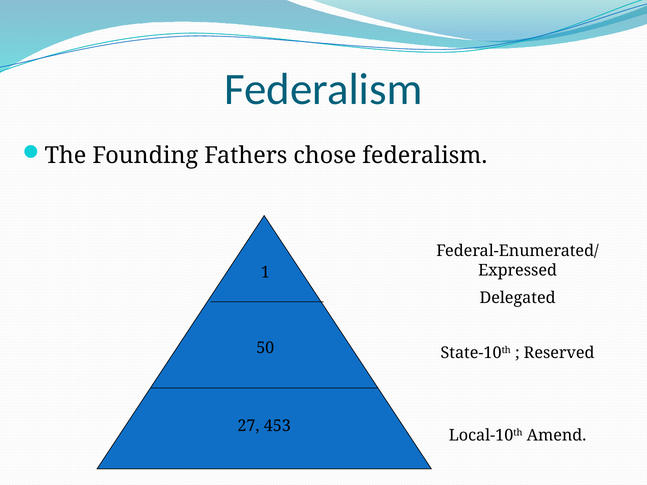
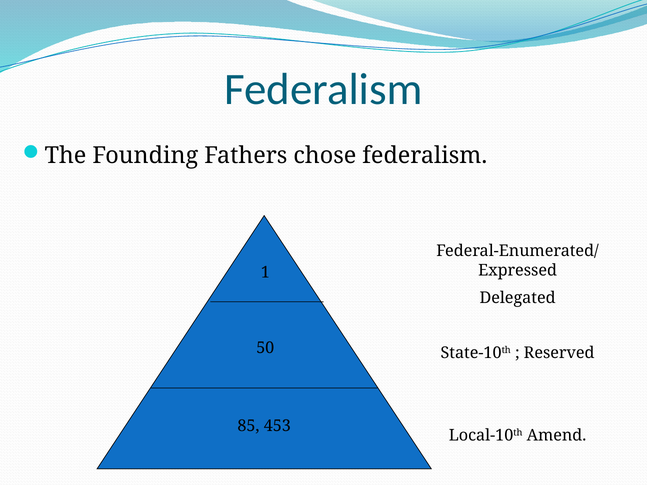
27: 27 -> 85 (248, 426)
